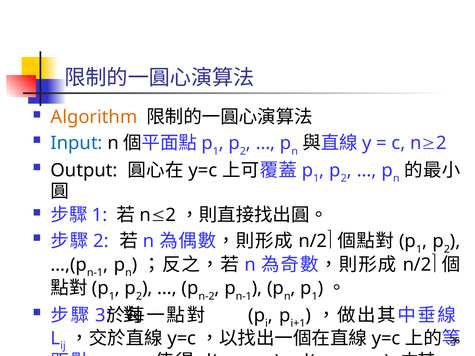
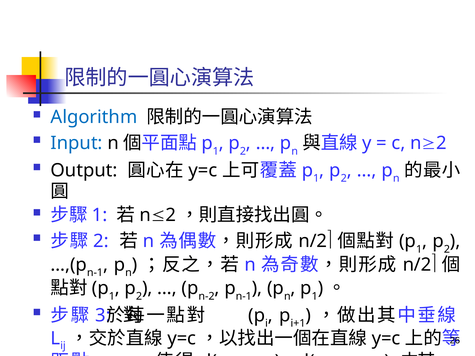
Algorithm colour: orange -> blue (94, 117)
